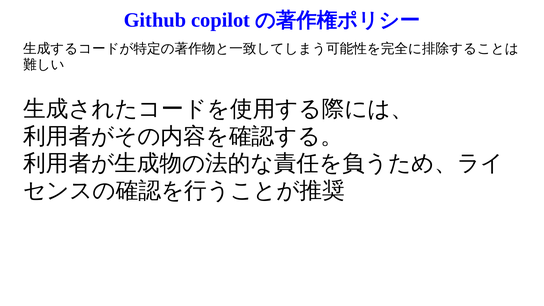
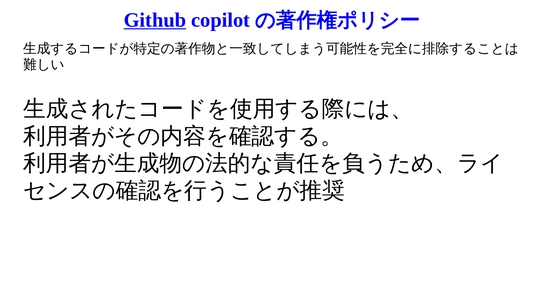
Github underline: none -> present (155, 20)
